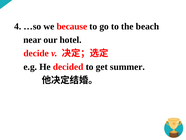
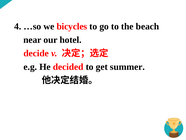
because: because -> bicycles (72, 26)
